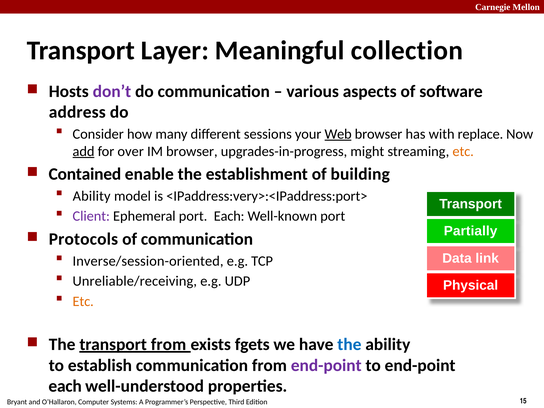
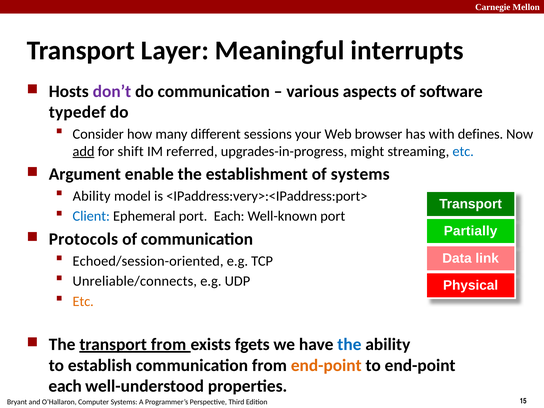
collection: collection -> interrupts (407, 50)
address: address -> typedef (77, 112)
Web underline: present -> none (338, 134)
replace: replace -> defines (480, 134)
over: over -> shift (131, 151)
IM browser: browser -> referred (192, 151)
etc colour: orange -> blue (463, 151)
Contained: Contained -> Argument (85, 174)
of building: building -> systems (360, 174)
Client colour: purple -> blue (91, 216)
Inverse/session-oriented: Inverse/session-oriented -> Echoed/session-oriented (148, 261)
Unreliable/receiving: Unreliable/receiving -> Unreliable/connects (135, 281)
end-point colour: purple -> orange (326, 365)
